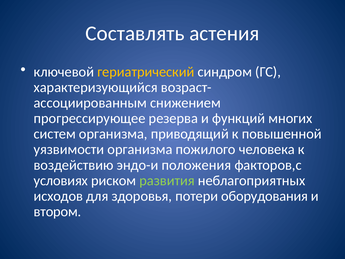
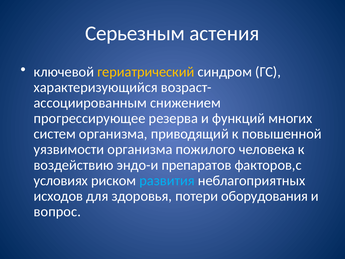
Составлять: Составлять -> Серьезным (135, 33)
положения: положения -> препаратов (196, 165)
развития colour: light green -> light blue (167, 180)
втором: втором -> вопрос (57, 211)
